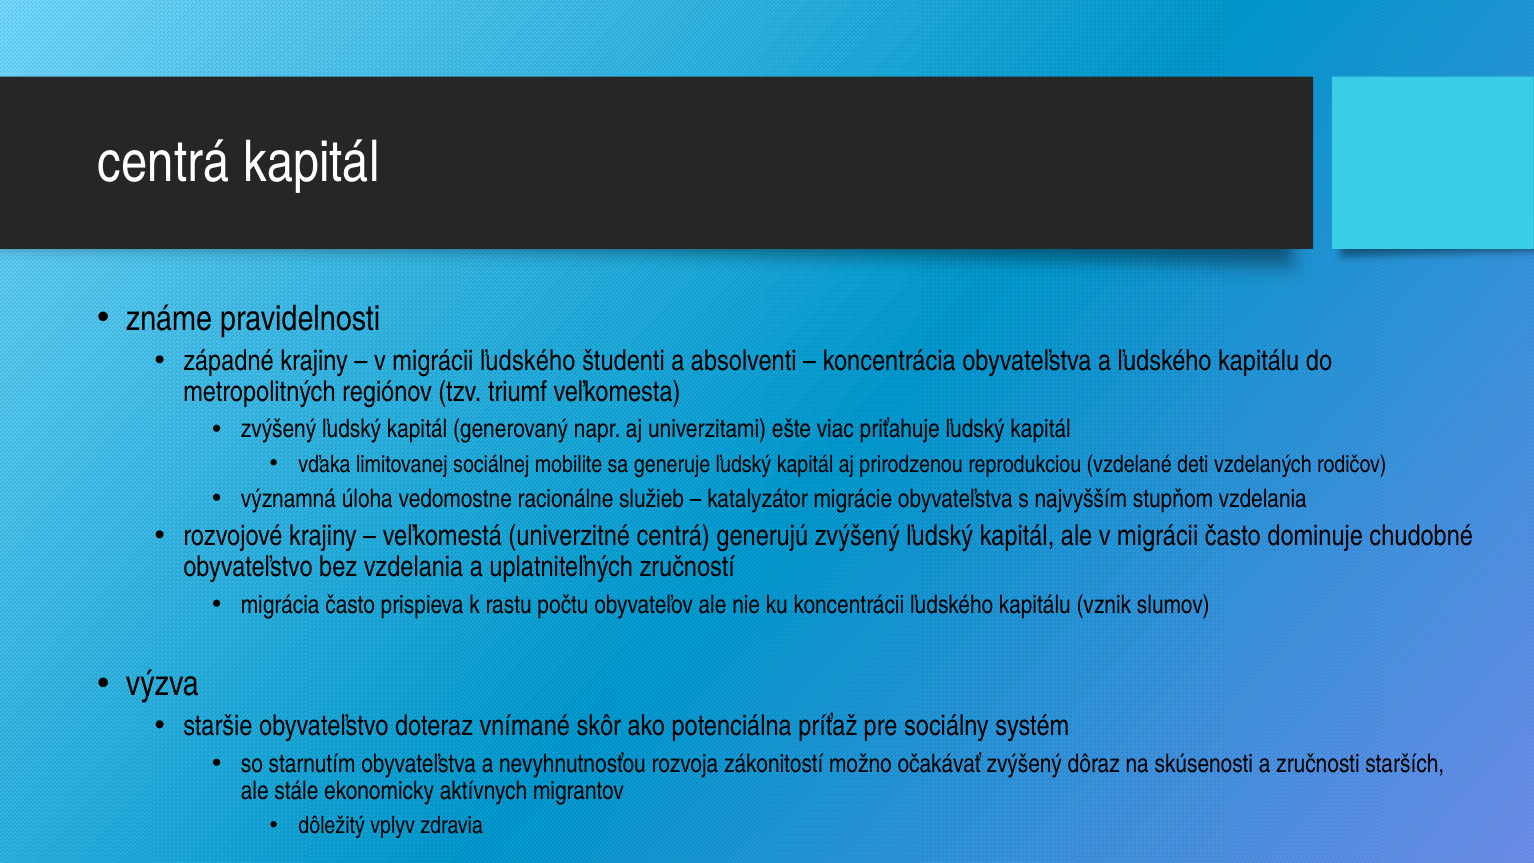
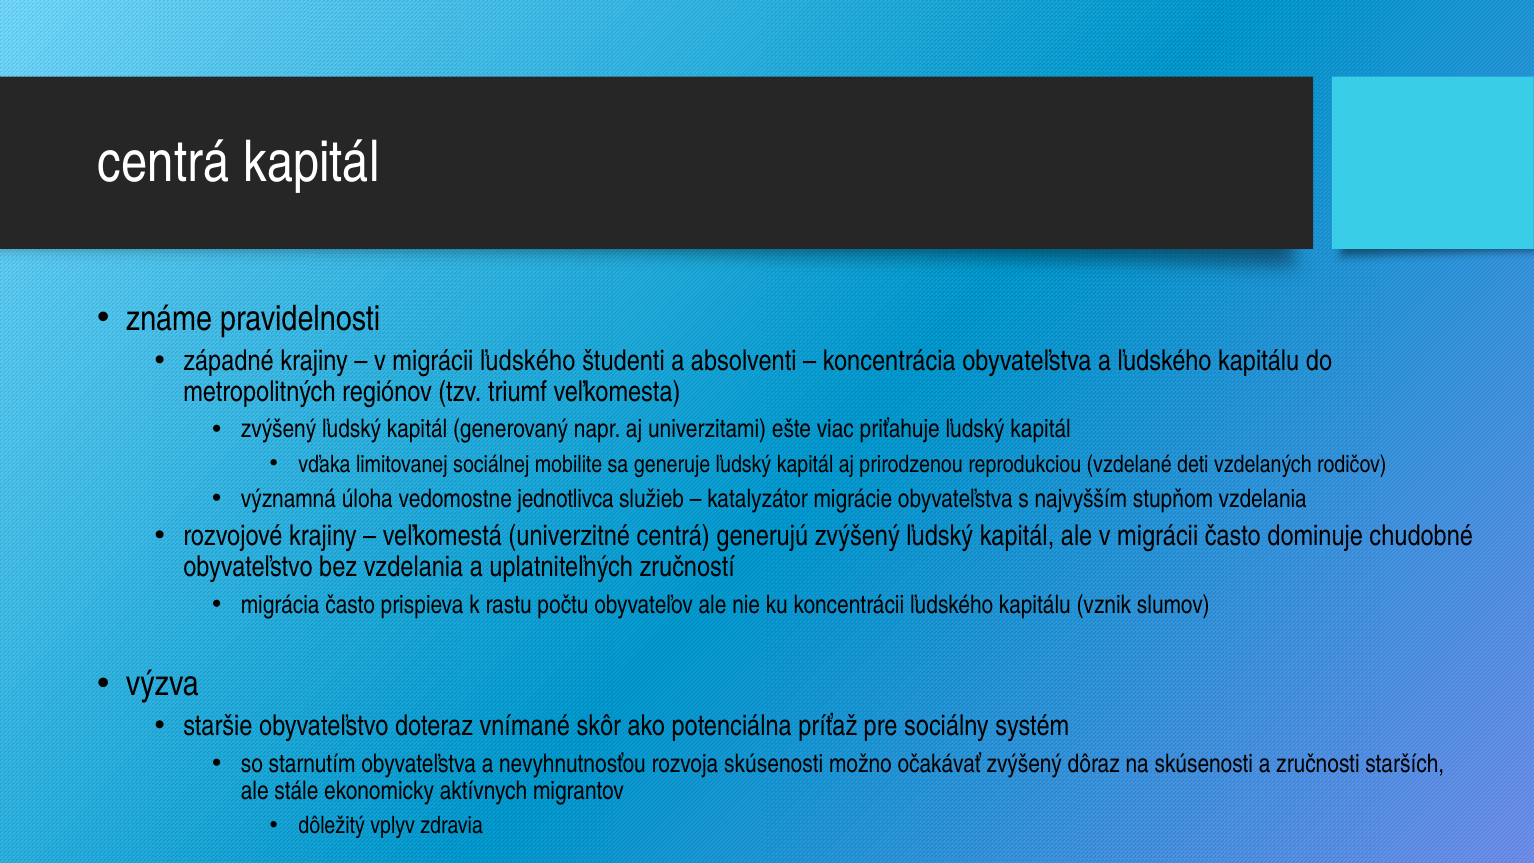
racionálne: racionálne -> jednotlivca (566, 499)
rozvoja zákonitostí: zákonitostí -> skúsenosti (774, 763)
